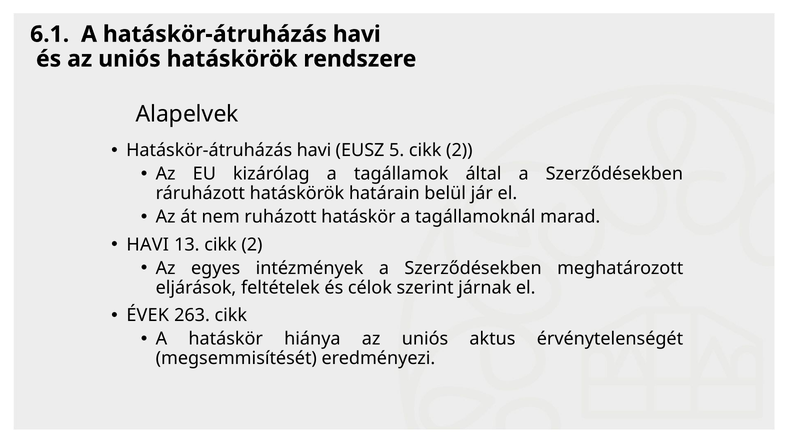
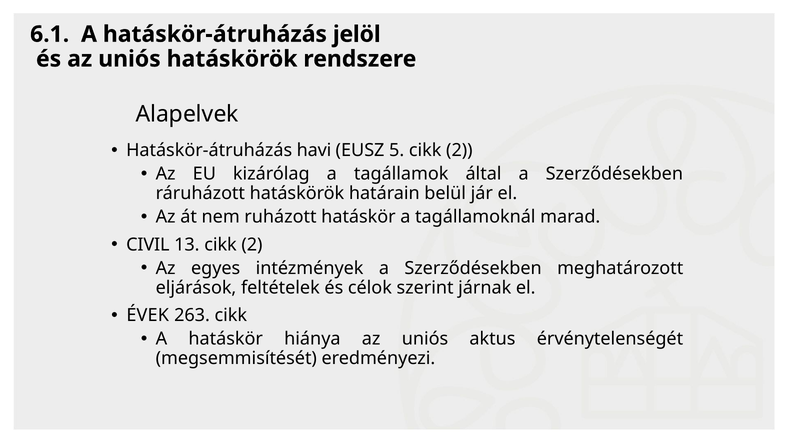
A hatáskör-átruházás havi: havi -> jelöl (357, 34)
HAVI: HAVI -> CIVIL (148, 245)
